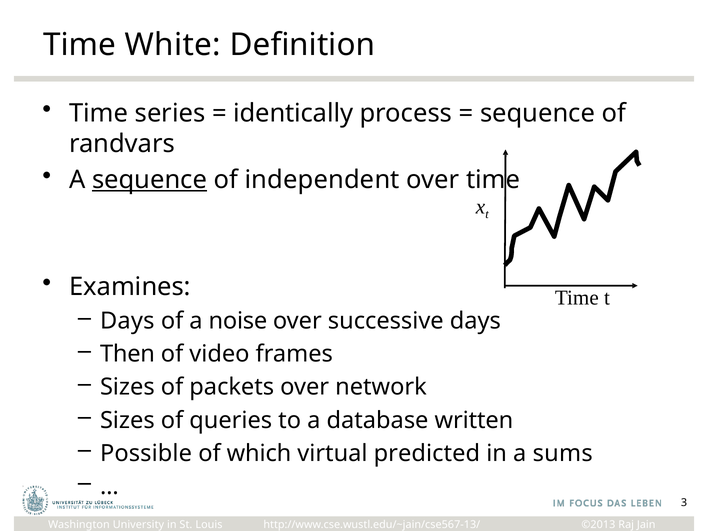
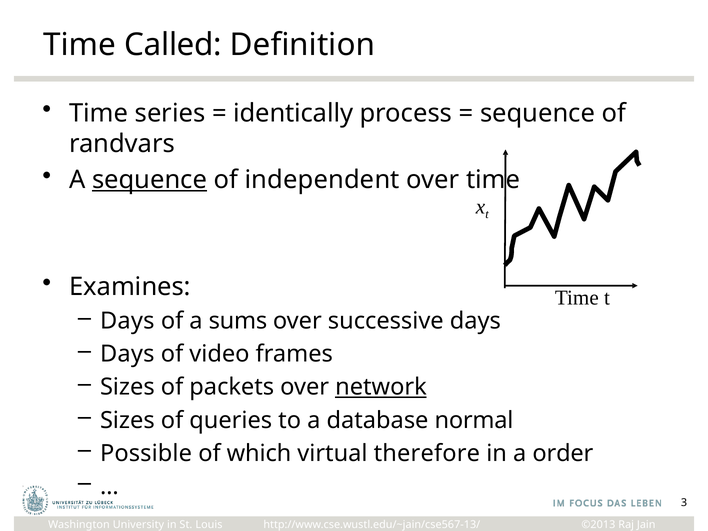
White: White -> Called (173, 45)
noise: noise -> sums (238, 321)
Then: Then -> Days (127, 354)
network underline: none -> present (381, 387)
written: written -> normal (474, 420)
predicted: predicted -> therefore (427, 453)
sums: sums -> order (563, 453)
